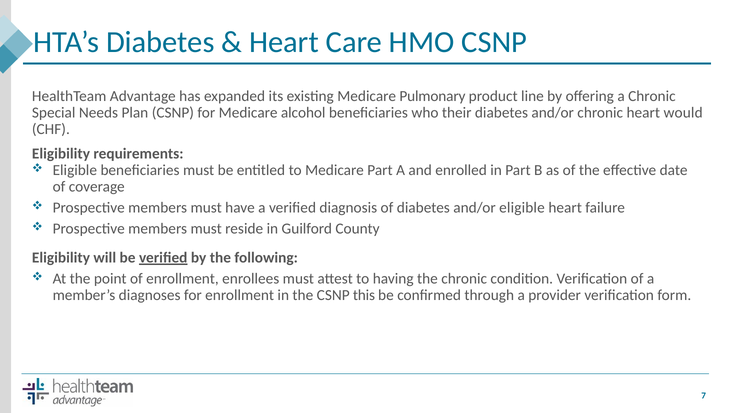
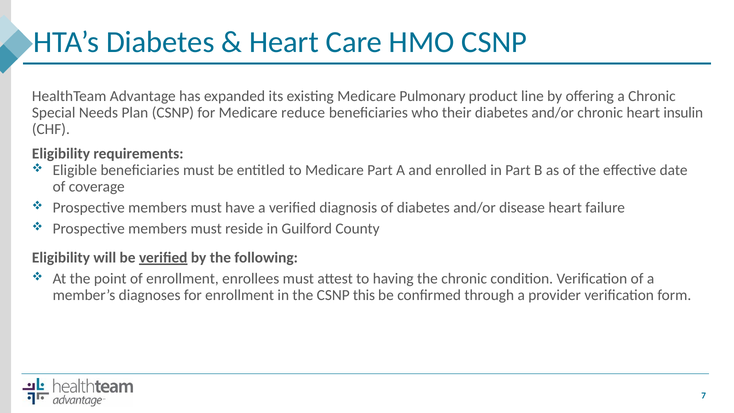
alcohol: alcohol -> reduce (303, 113)
would: would -> insulin (683, 113)
and/or eligible: eligible -> disease (522, 208)
